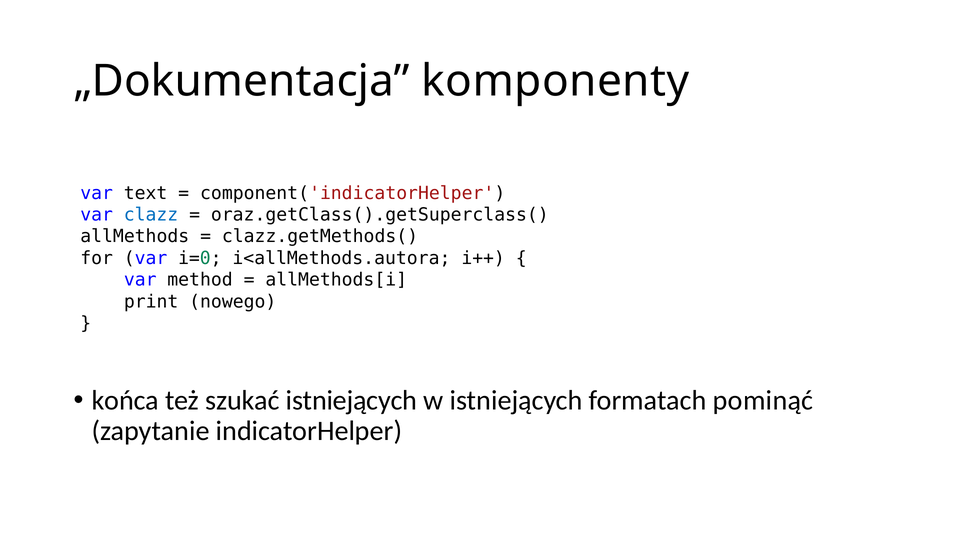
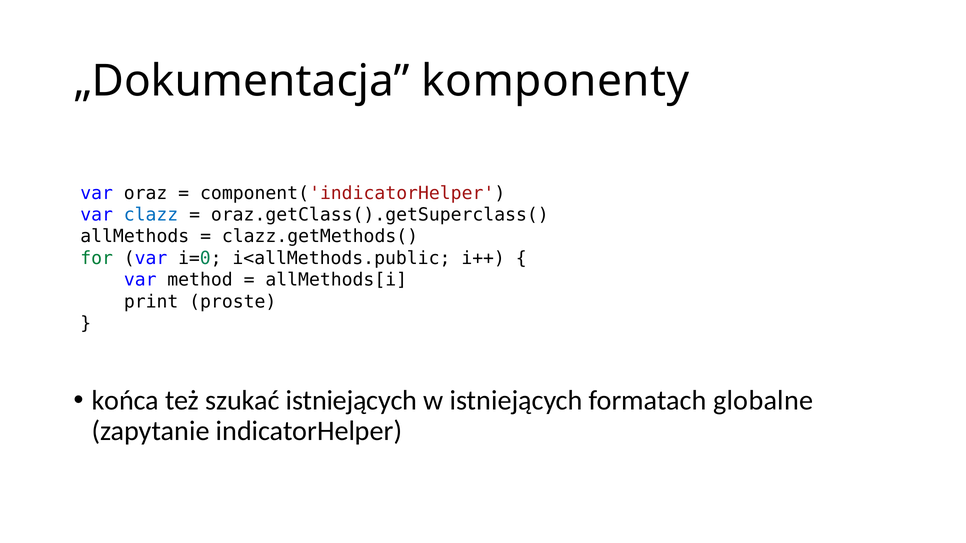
text: text -> oraz (146, 193)
for colour: black -> green (97, 258)
i<allMethods.autora: i<allMethods.autora -> i<allMethods.public (341, 258)
nowego: nowego -> proste (233, 302)
pominąć: pominąć -> globalne (763, 401)
